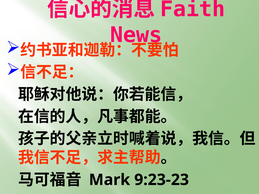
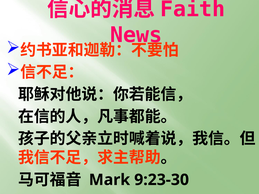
9:23-23: 9:23-23 -> 9:23-30 (162, 180)
